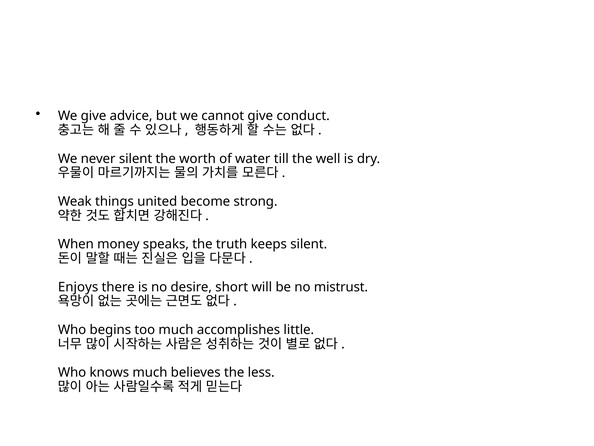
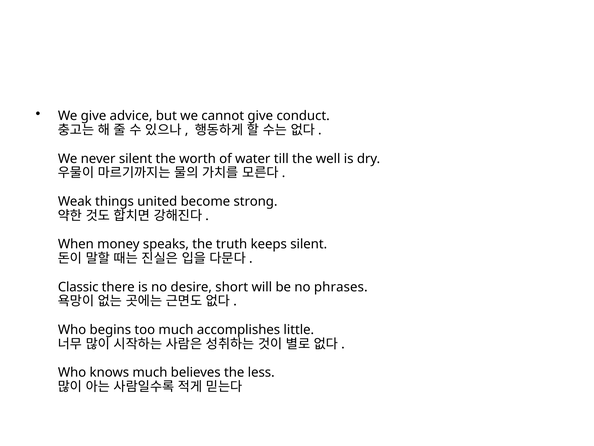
Enjoys: Enjoys -> Classic (78, 287)
mistrust: mistrust -> phrases (341, 287)
